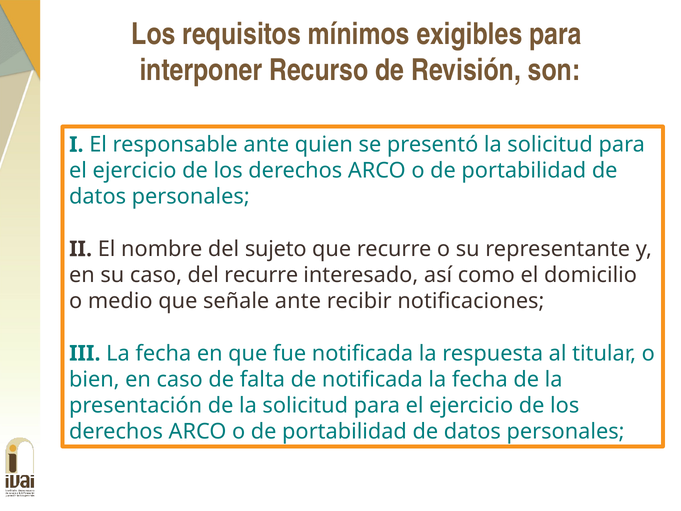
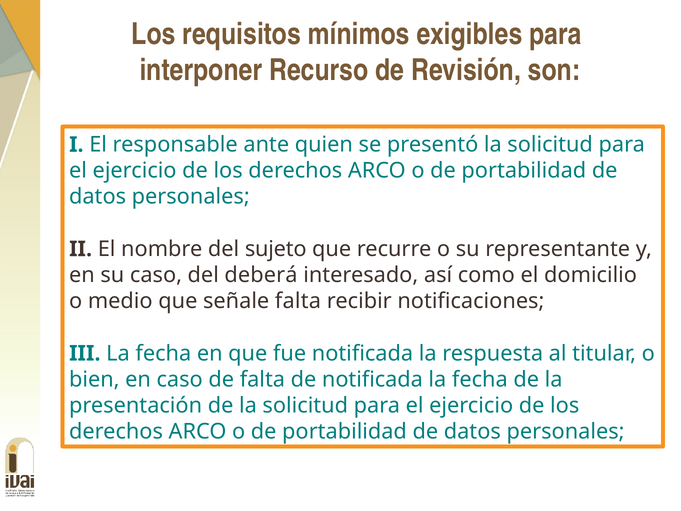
del recurre: recurre -> deberá (261, 275)
señale ante: ante -> falta (298, 301)
